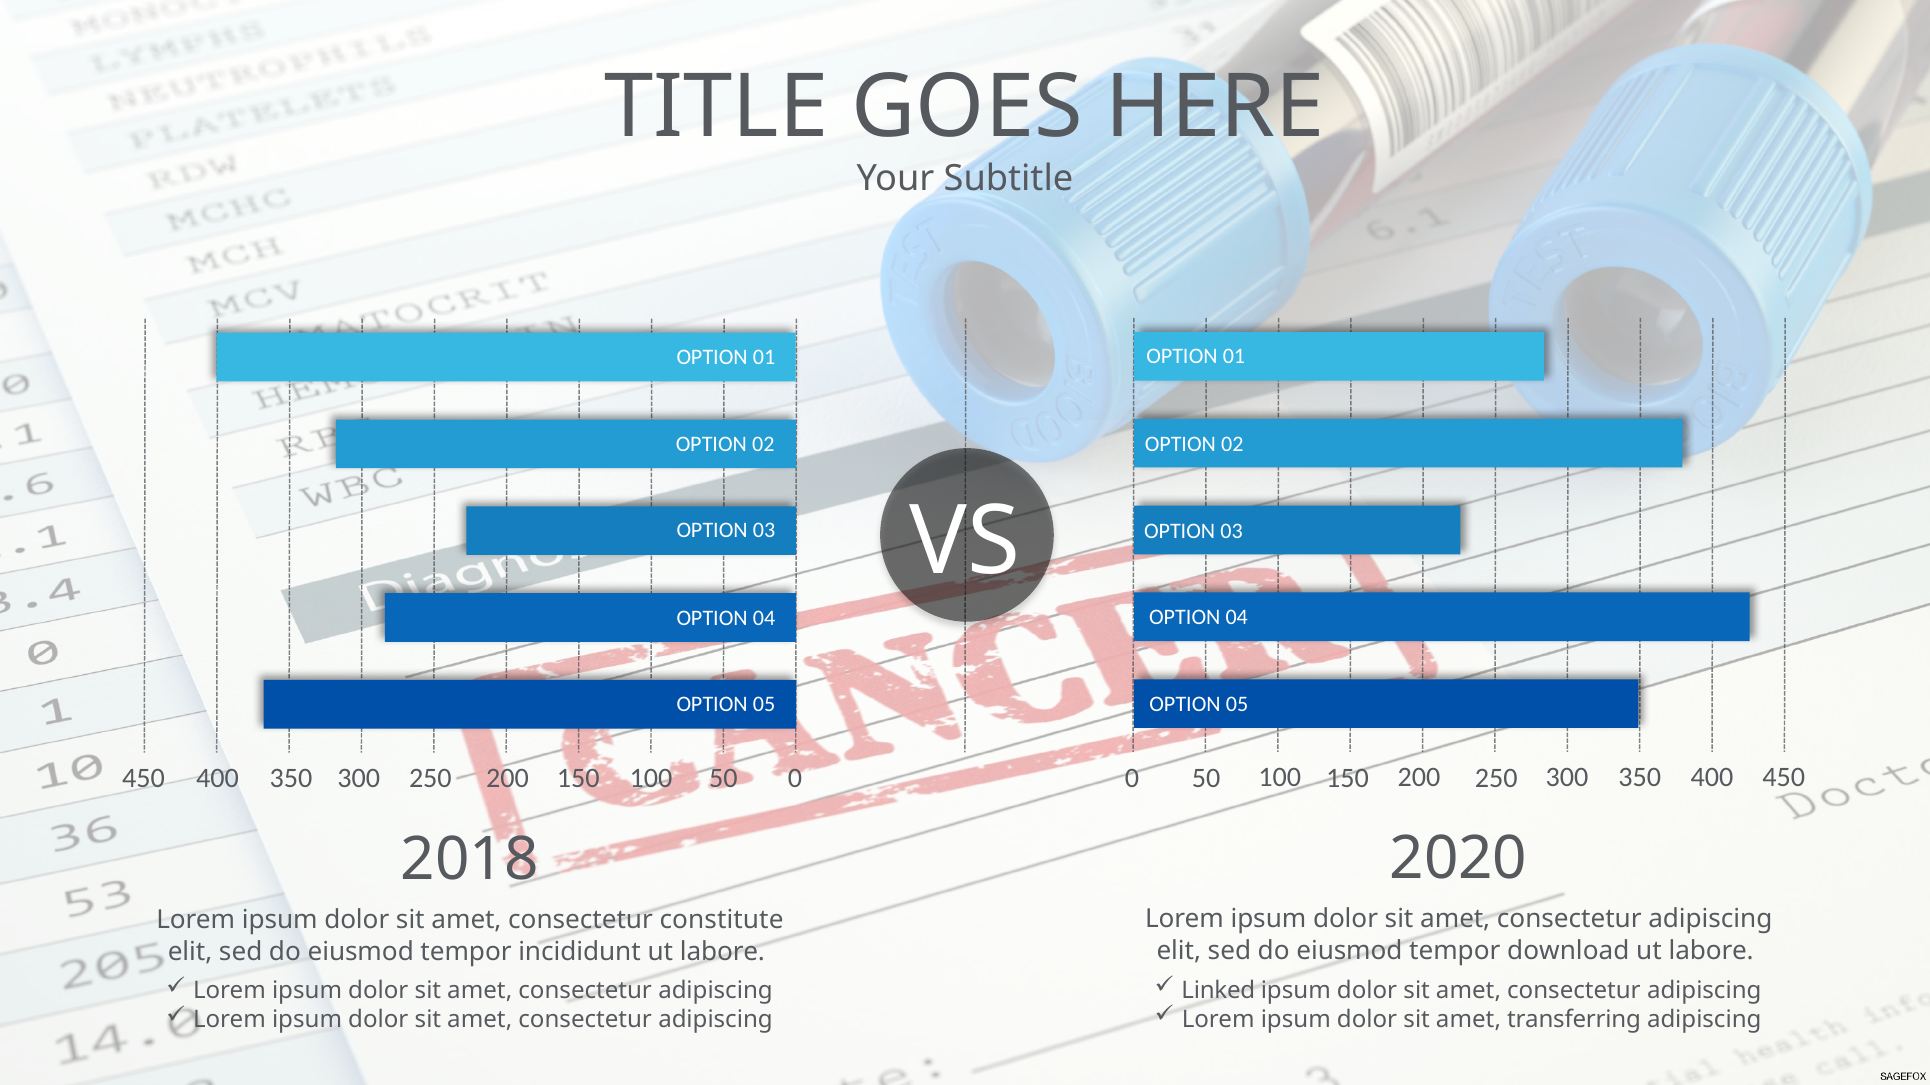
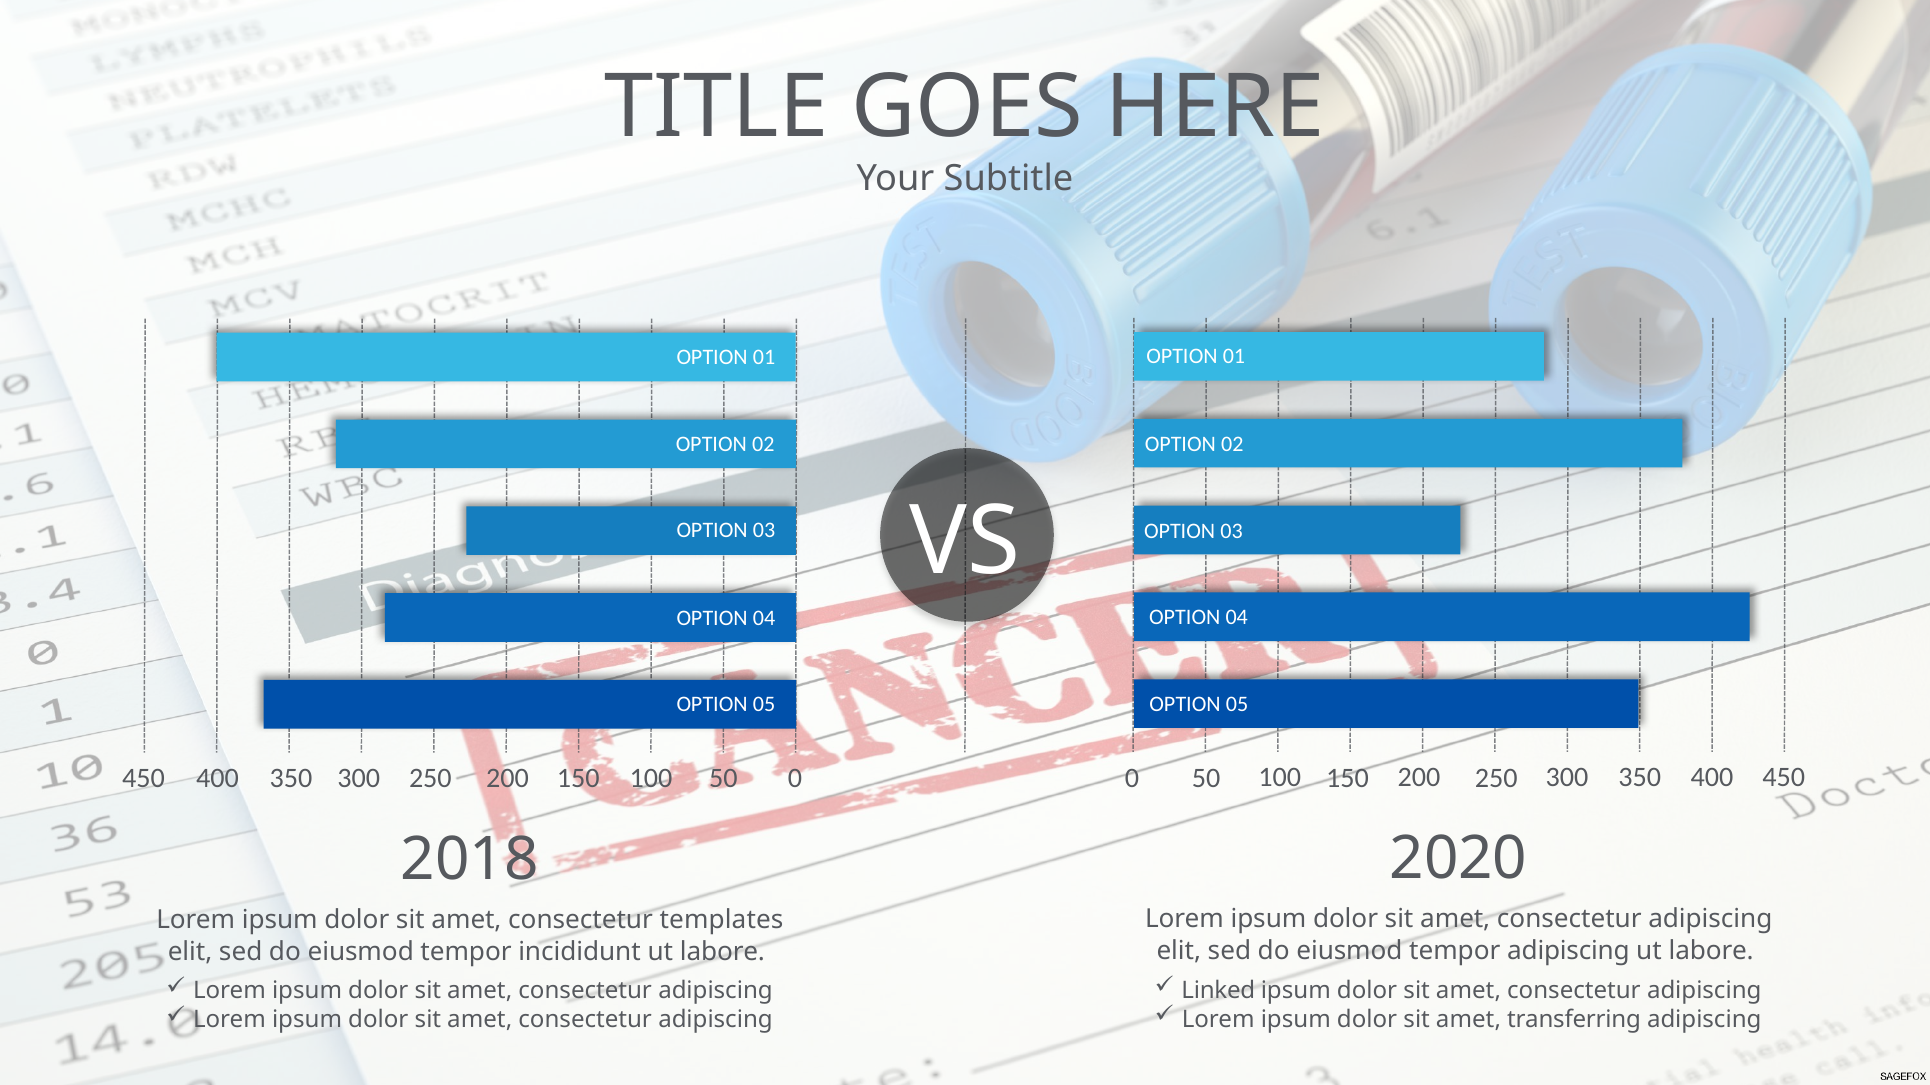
constitute: constitute -> templates (722, 921)
tempor download: download -> adipiscing (1568, 951)
